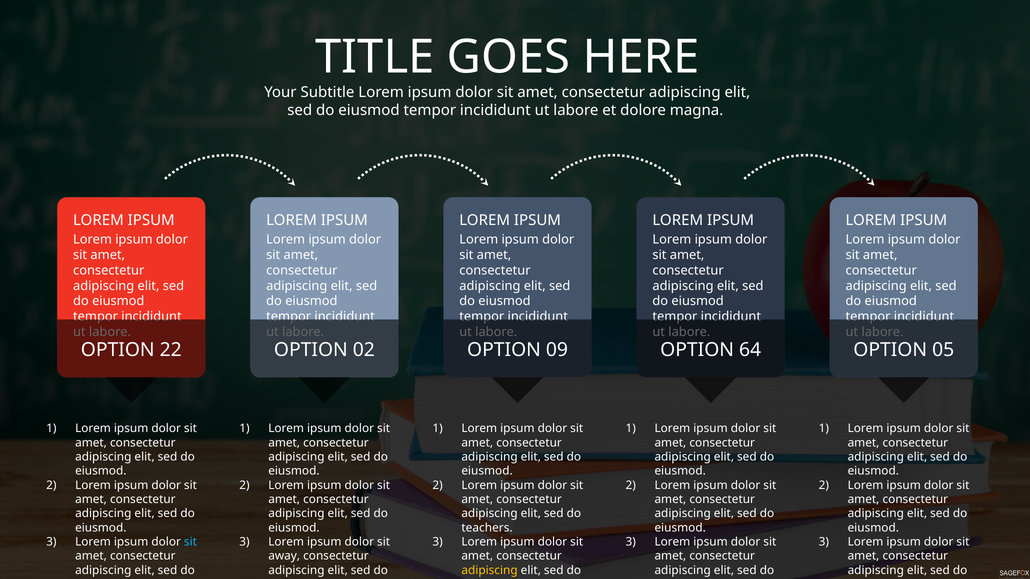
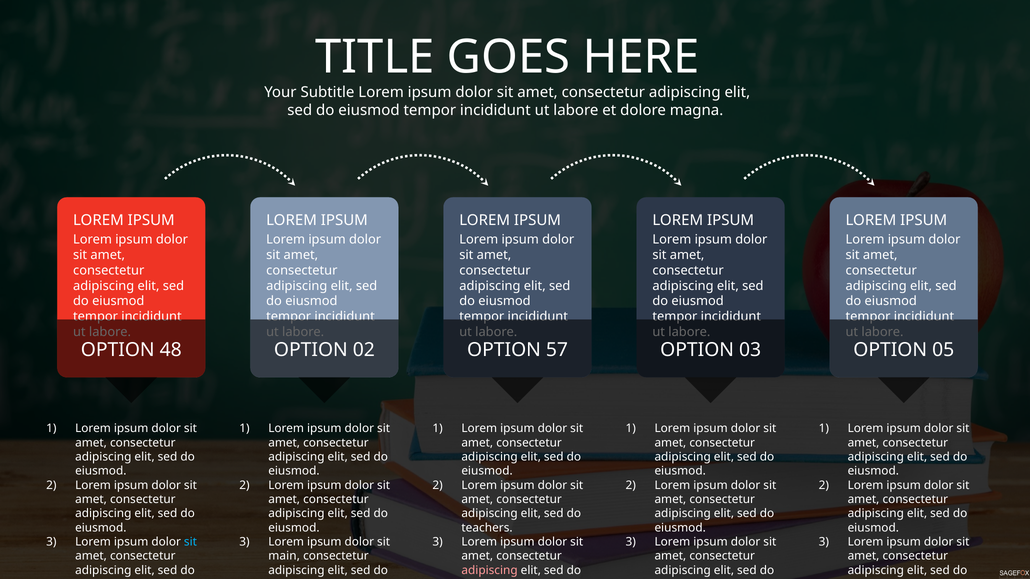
22: 22 -> 48 (171, 350)
09: 09 -> 57 (557, 350)
64: 64 -> 03 (750, 350)
away: away -> main (284, 556)
adipiscing colour: yellow -> pink (490, 571)
